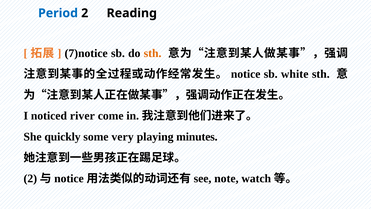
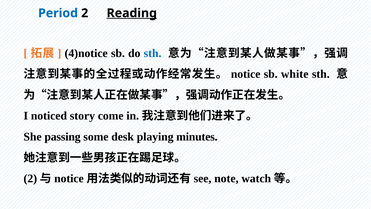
Reading underline: none -> present (132, 13)
7)notice: 7)notice -> 4)notice (86, 53)
sth colour: orange -> blue (153, 53)
river: river -> story (82, 116)
quickly: quickly -> passing (63, 137)
very: very -> desk (123, 137)
